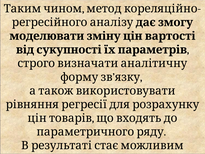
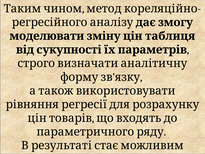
вартості: вартості -> таблиця (170, 36)
